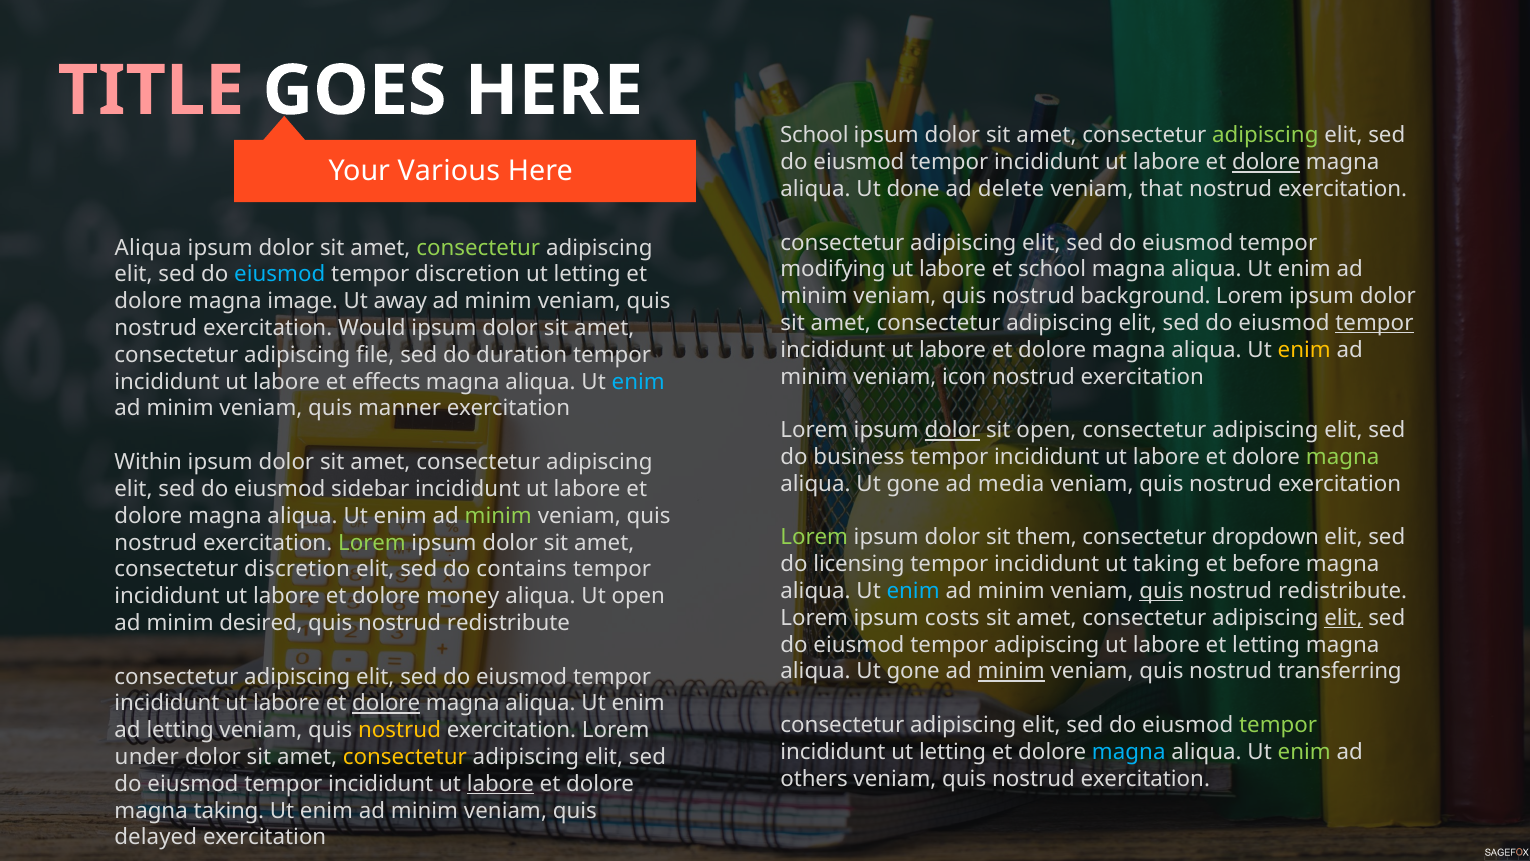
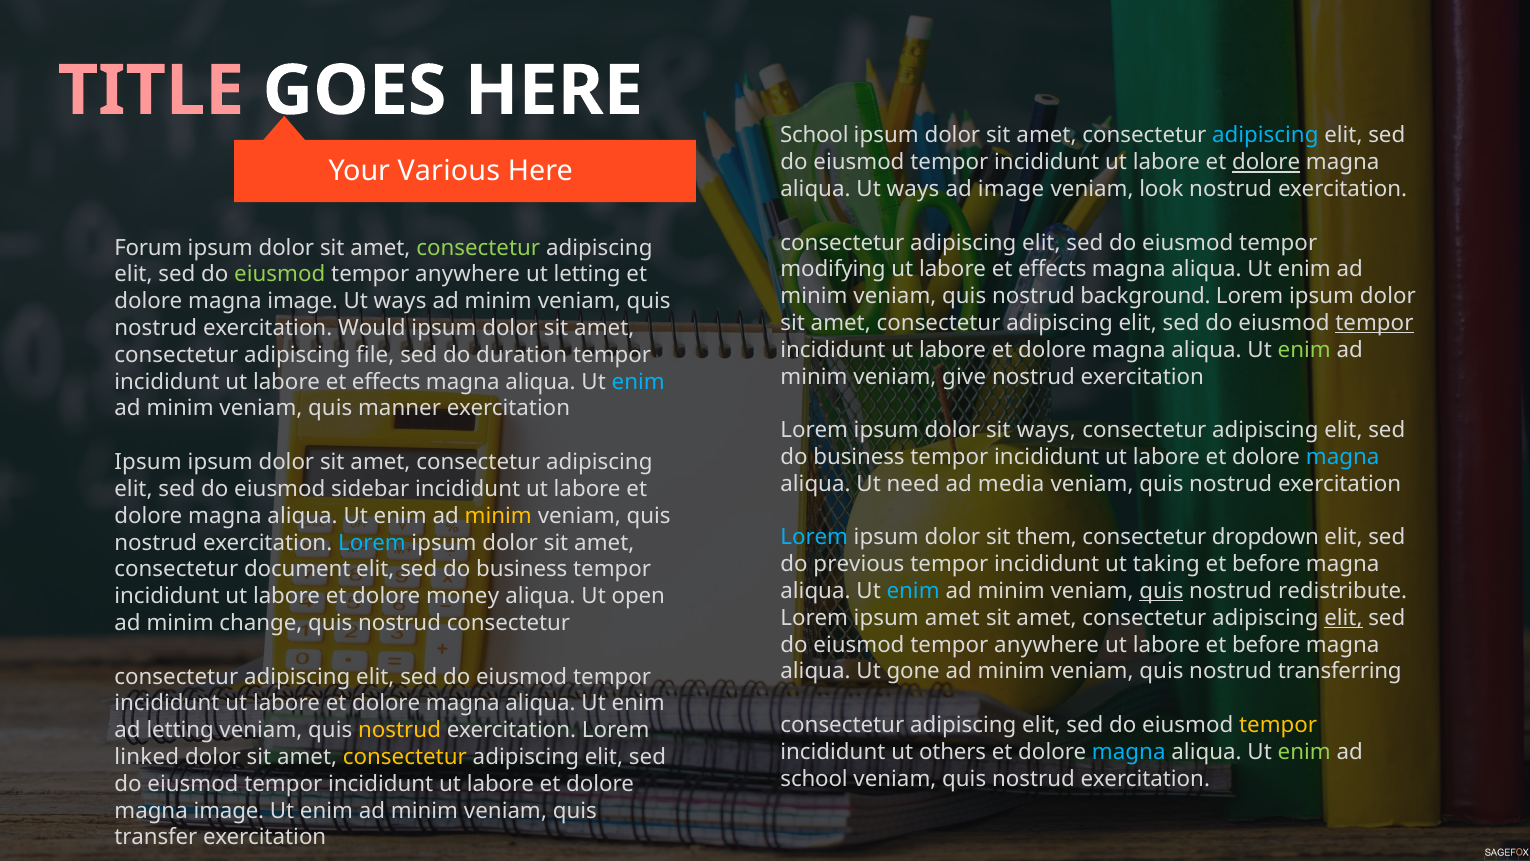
adipiscing colour: light green -> light blue (1265, 135)
aliqua Ut done: done -> ways (913, 189)
ad delete: delete -> image (1011, 189)
that: that -> look (1161, 189)
Aliqua: Aliqua -> Forum (148, 248)
school: school -> effects (1052, 269)
eiusmod colour: light blue -> light green (280, 274)
discretion: discretion -> anywhere (468, 274)
away: away -> ways (400, 301)
enim colour: yellow -> light green (1304, 350)
icon: icon -> give (964, 377)
dolor underline: present -> none (952, 430)
sit open: open -> ways (1046, 430)
magna colour: light green -> light blue (1343, 457)
Within: Within -> Ipsum (148, 462)
gone: gone -> need (913, 484)
minim colour: light green -> yellow (498, 516)
Lorem colour: light green -> light blue (814, 537)
Lorem colour: light green -> light blue (372, 542)
licensing: licensing -> previous (859, 564)
consectetur discretion: discretion -> document (297, 569)
contains: contains -> business (522, 569)
ipsum costs: costs -> amet (952, 618)
desired: desired -> change (261, 623)
redistribute: redistribute -> consectetur (508, 623)
adipiscing: adipiscing -> anywhere (1047, 644)
labore et letting: letting -> before (1266, 644)
minim underline: present -> none (1011, 671)
dolore underline: present -> none (386, 703)
tempor colour: light green -> yellow (1278, 725)
incididunt ut letting: letting -> others (953, 752)
under: under -> linked (147, 757)
others: others -> school (814, 778)
labore underline: present -> none (500, 783)
taking: taking -> image (229, 810)
delayed: delayed -> transfer (156, 837)
